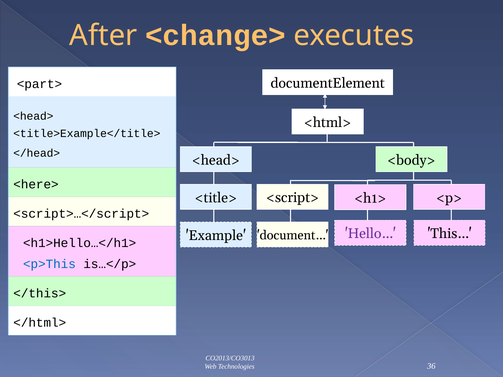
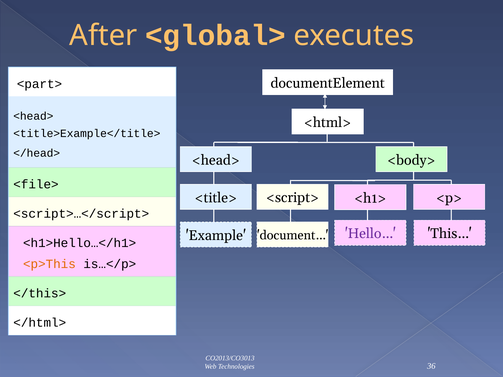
<change>: <change> -> <global> (215, 36)
<here>: <here> -> <file> (36, 185)
<p>This colour: blue -> orange (49, 264)
